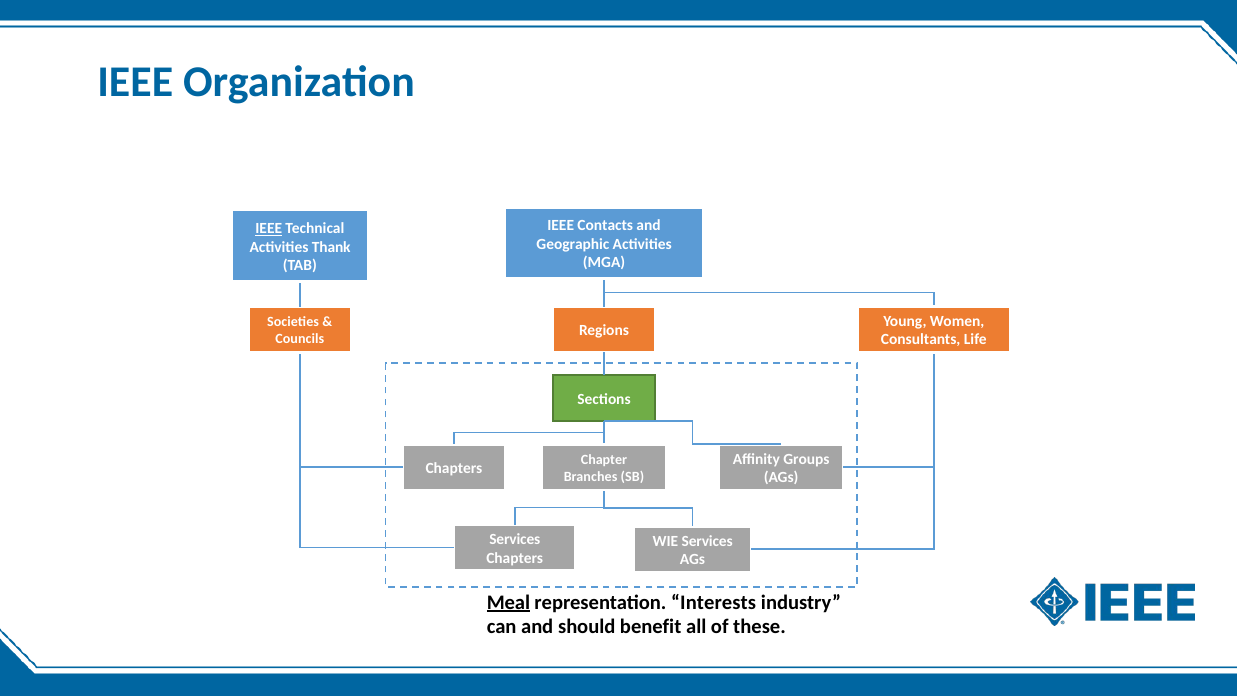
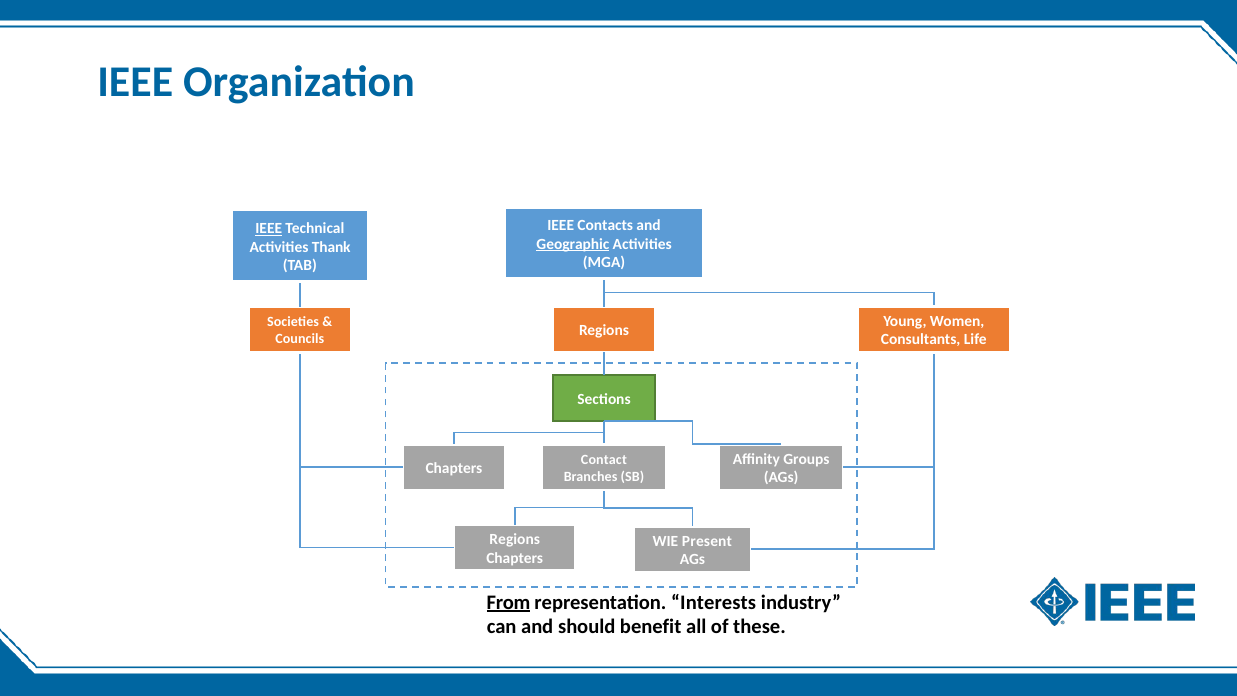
Geographic underline: none -> present (573, 244)
Chapter: Chapter -> Contact (604, 460)
Services: Services -> Regions (515, 539)
WIE Services: Services -> Present (707, 541)
Meal: Meal -> From (509, 602)
